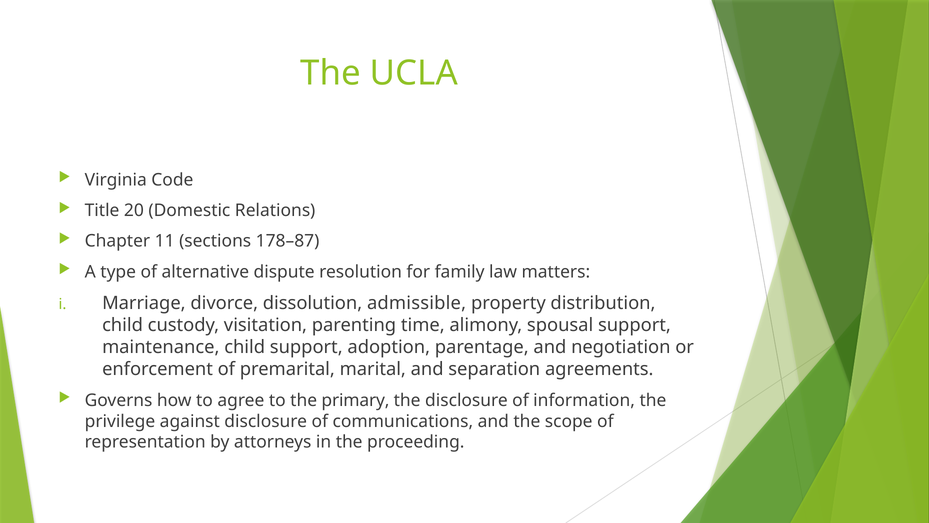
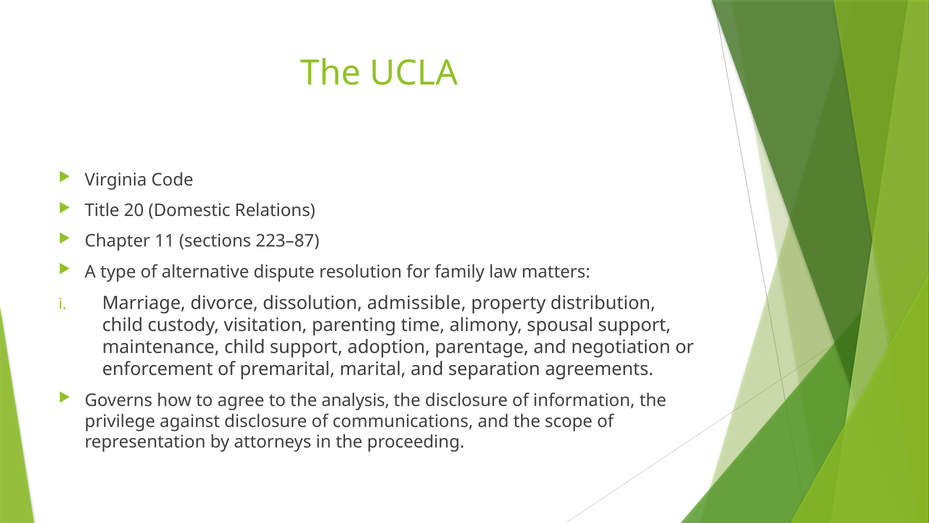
178–87: 178–87 -> 223–87 (288, 241)
primary: primary -> analysis (355, 400)
